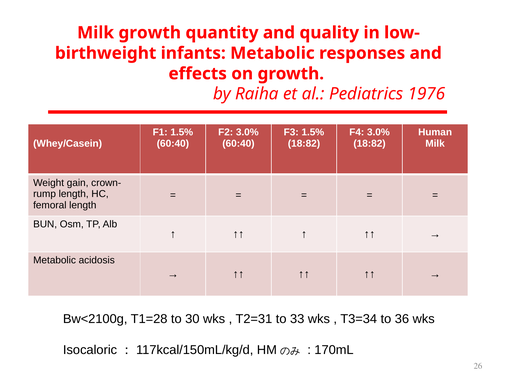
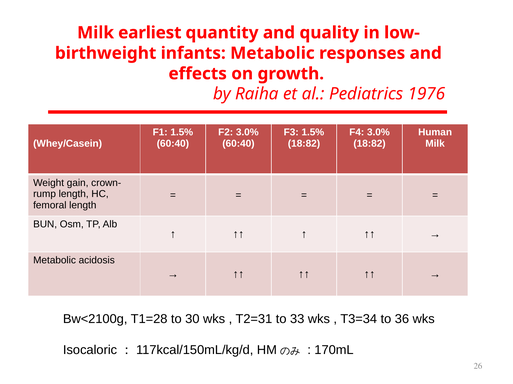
Milk growth: growth -> earliest (150, 33)
